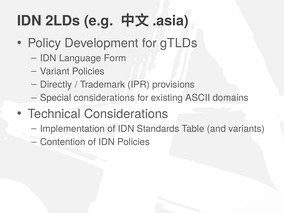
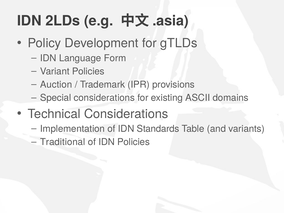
Directly: Directly -> Auction (56, 85)
Contention: Contention -> Traditional (63, 142)
